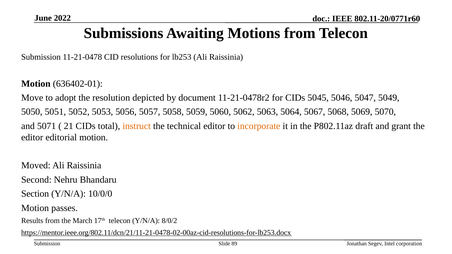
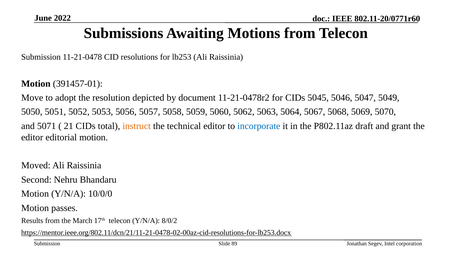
636402-01: 636402-01 -> 391457-01 (78, 84)
incorporate colour: orange -> blue (259, 126)
Section: Section -> Motion (35, 194)
